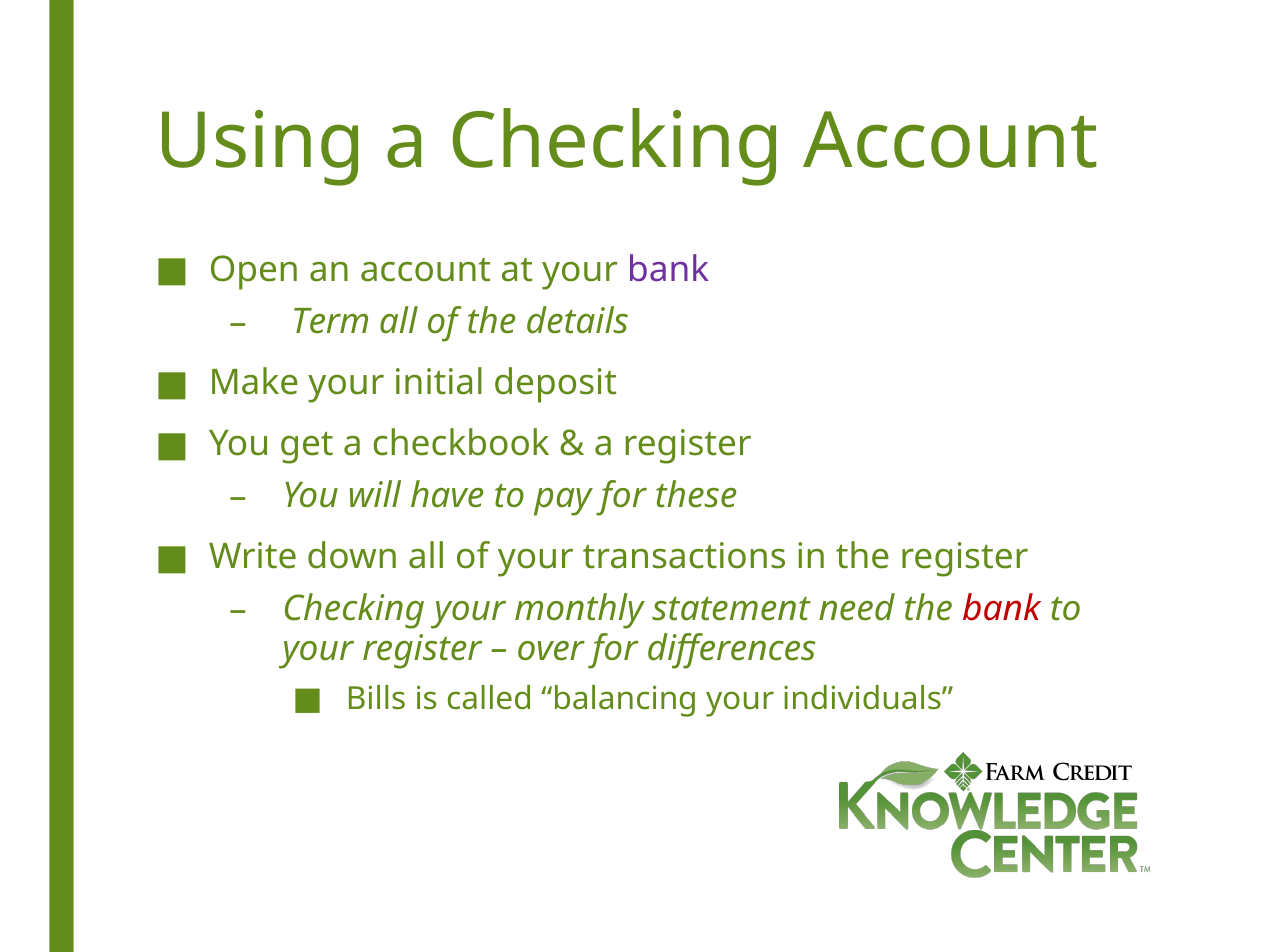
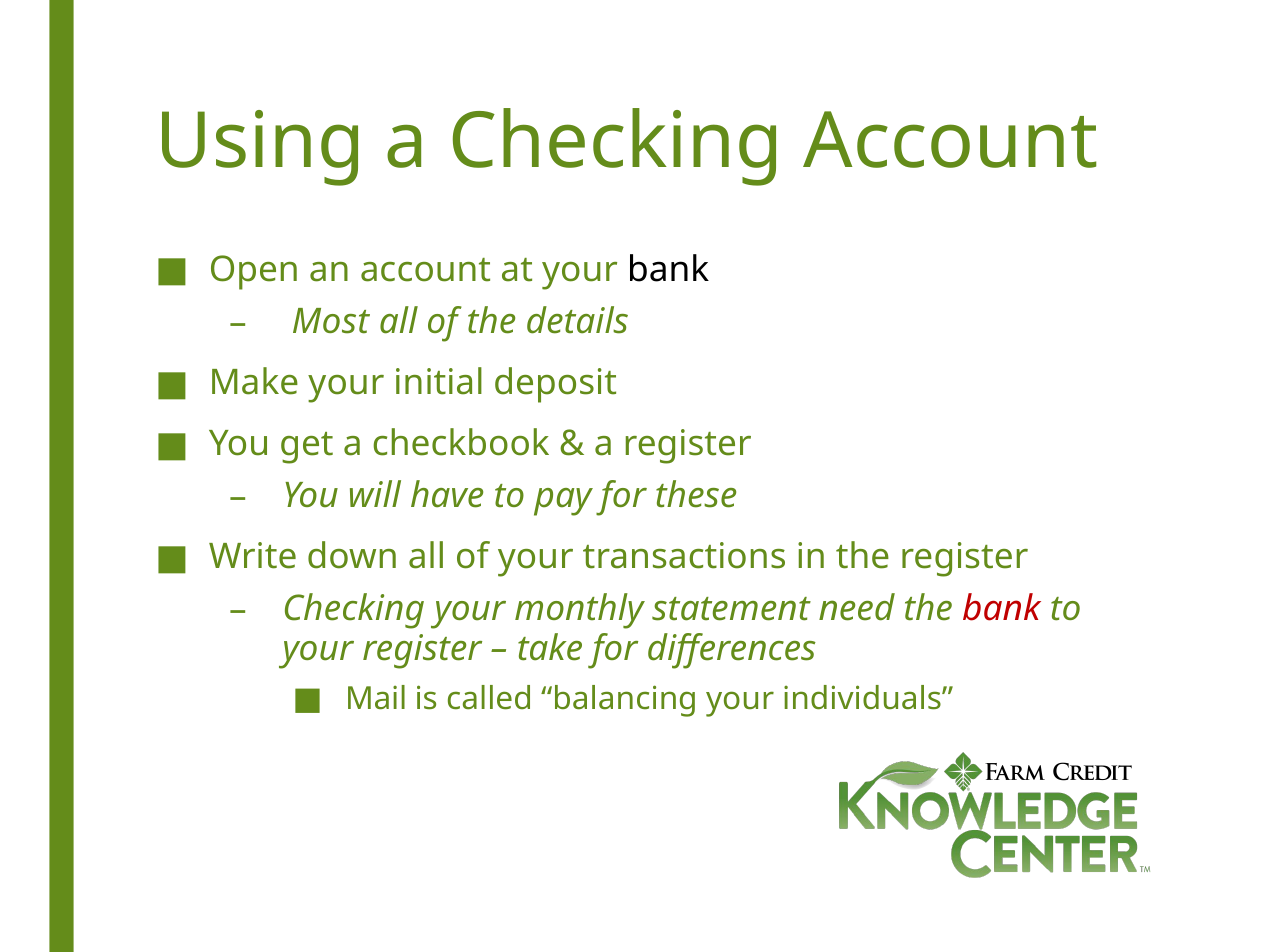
bank colour: purple -> black (668, 270)
Term: Term -> Most (330, 322)
over: over -> take (550, 649)
Bills: Bills -> Mail (376, 699)
